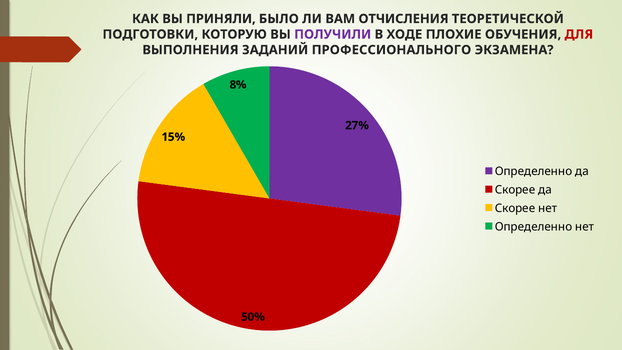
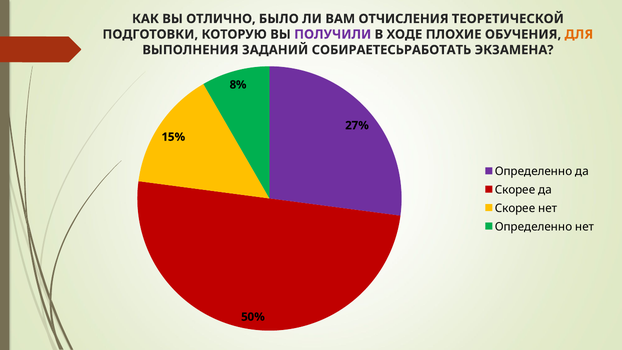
ПРИНЯЛИ: ПРИНЯЛИ -> ОТЛИЧНО (221, 19)
ДЛЯ colour: red -> orange (579, 34)
ПРОФЕССИОНАЛЬНОГО: ПРОФЕССИОНАЛЬНОГО -> СОБИРАЕТЕСЬРАБОТАТЬ (391, 50)
